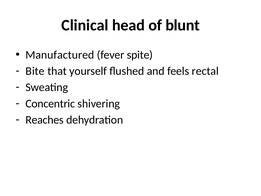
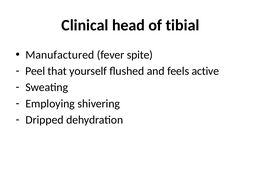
blunt: blunt -> tibial (183, 25)
Bite: Bite -> Peel (35, 71)
rectal: rectal -> active (205, 71)
Concentric: Concentric -> Employing (50, 103)
Reaches: Reaches -> Dripped (44, 120)
